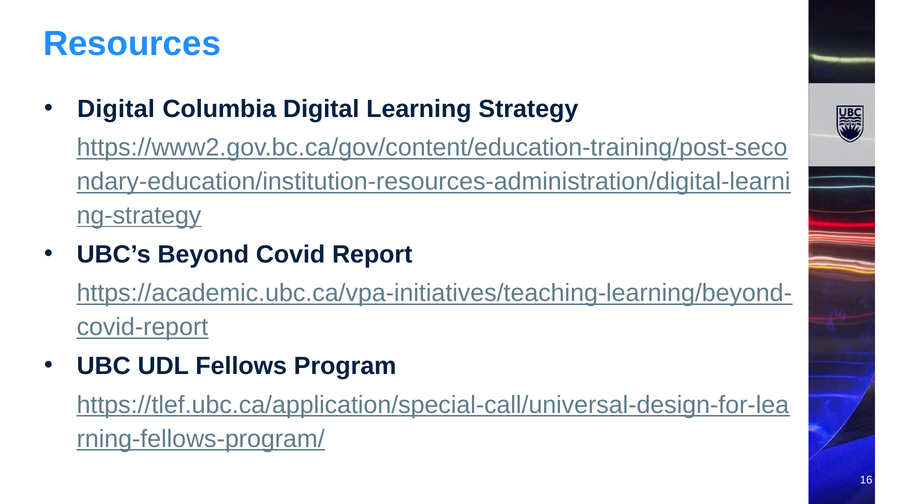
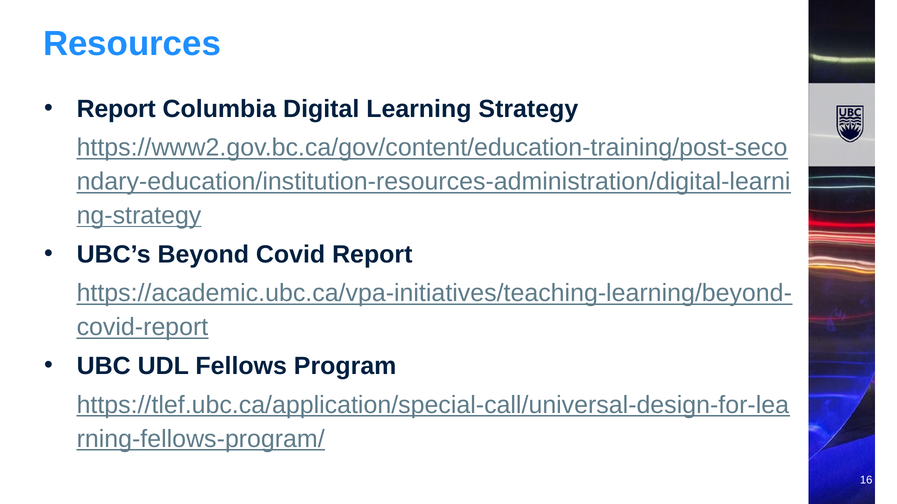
Digital: Digital -> Report (116, 109)
